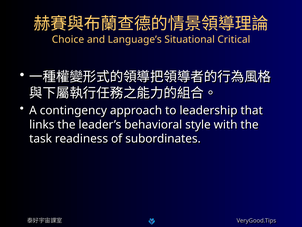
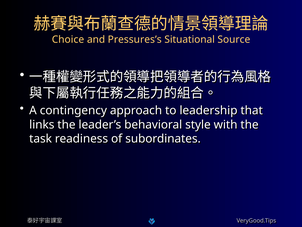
Language’s: Language’s -> Pressures’s (135, 39)
Critical: Critical -> Source (234, 39)
